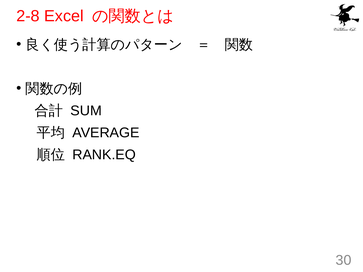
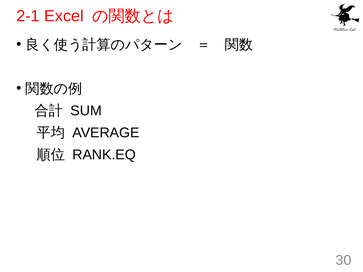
2-8: 2-8 -> 2-1 (28, 16)
